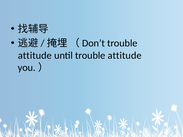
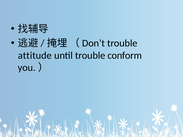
until trouble attitude: attitude -> conform (125, 55)
